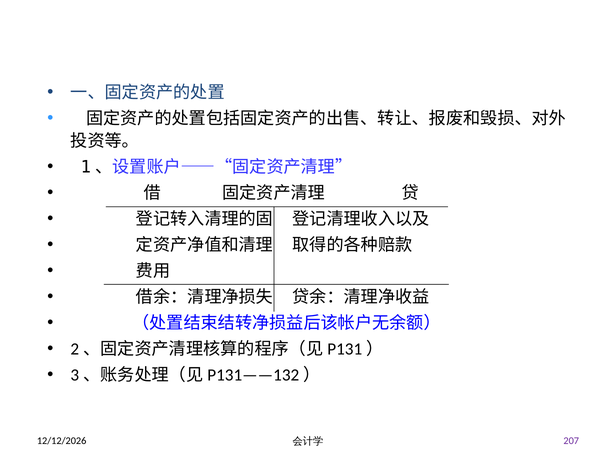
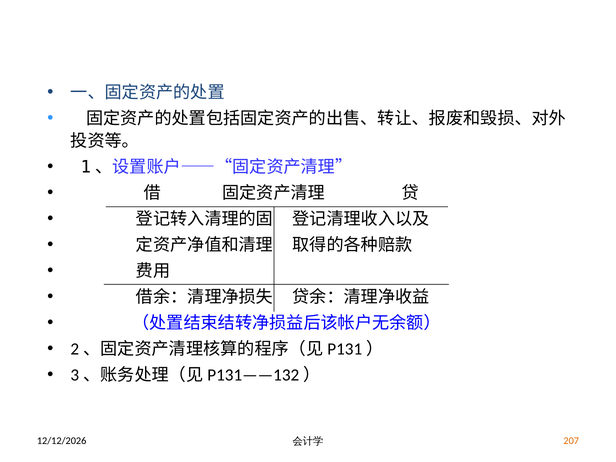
207 colour: purple -> orange (571, 441)
